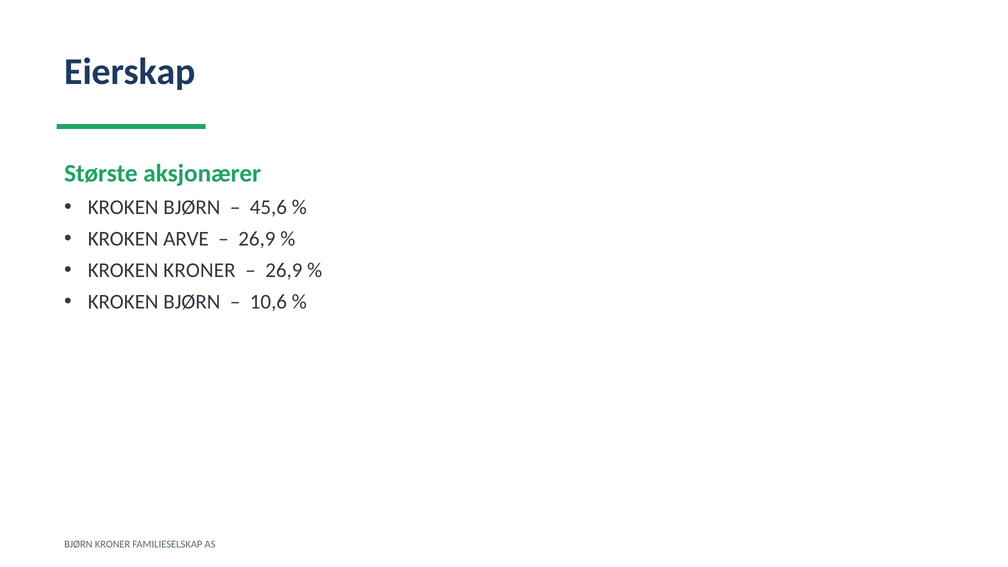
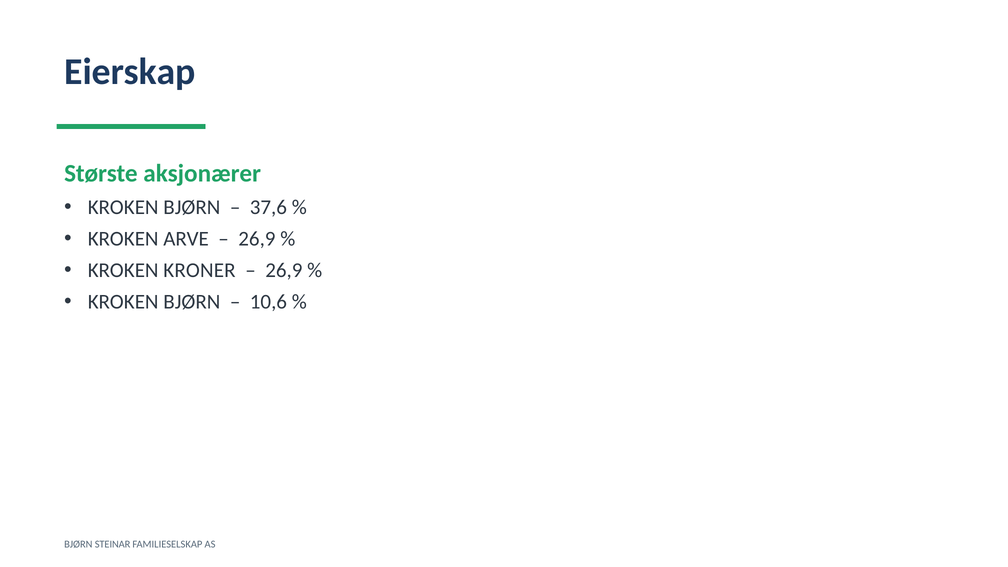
45,6: 45,6 -> 37,6 (268, 207)
BJØRN KRONER: KRONER -> STEINAR (113, 544)
